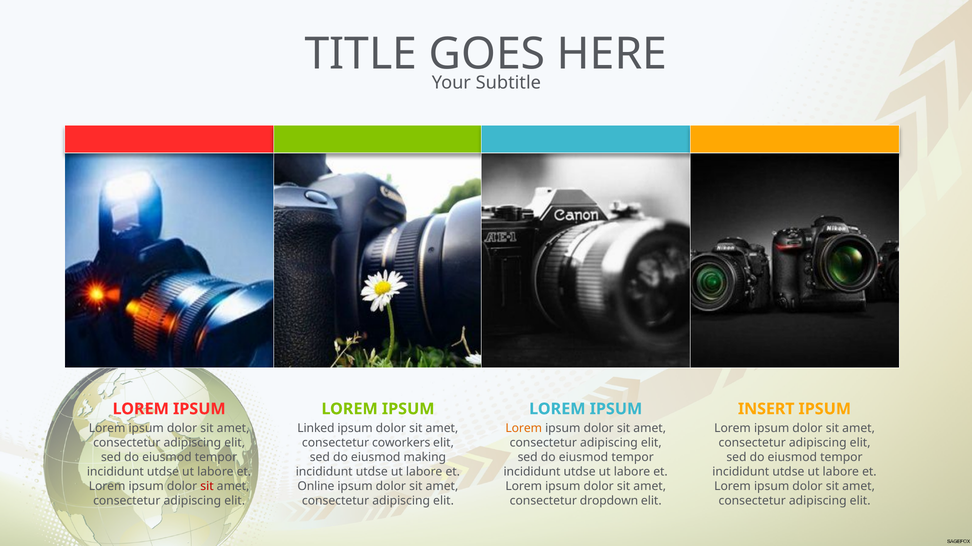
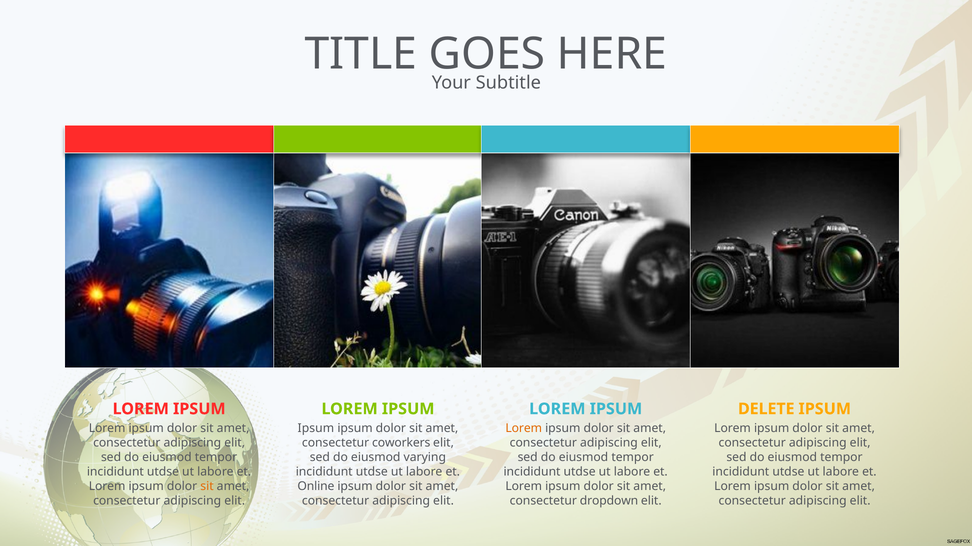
INSERT: INSERT -> DELETE (766, 409)
Linked: Linked -> Ipsum (316, 429)
making: making -> varying (425, 458)
sit colour: red -> orange (207, 487)
